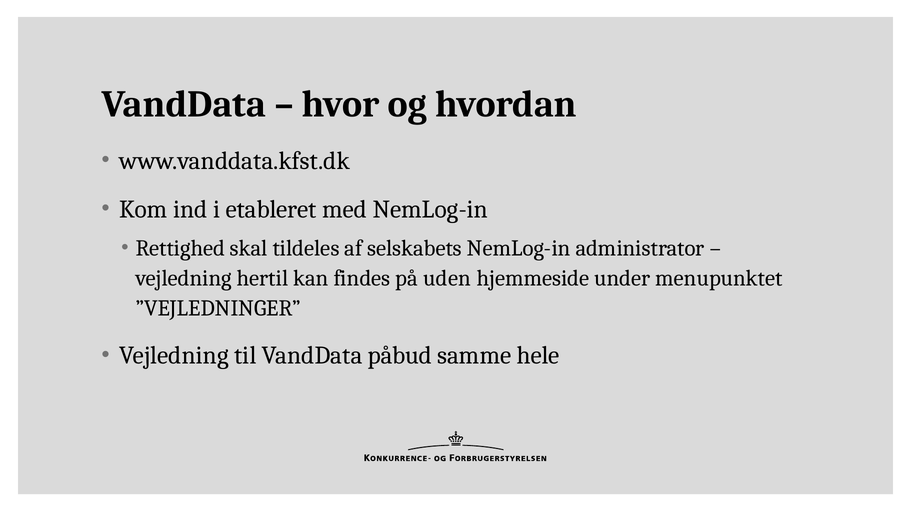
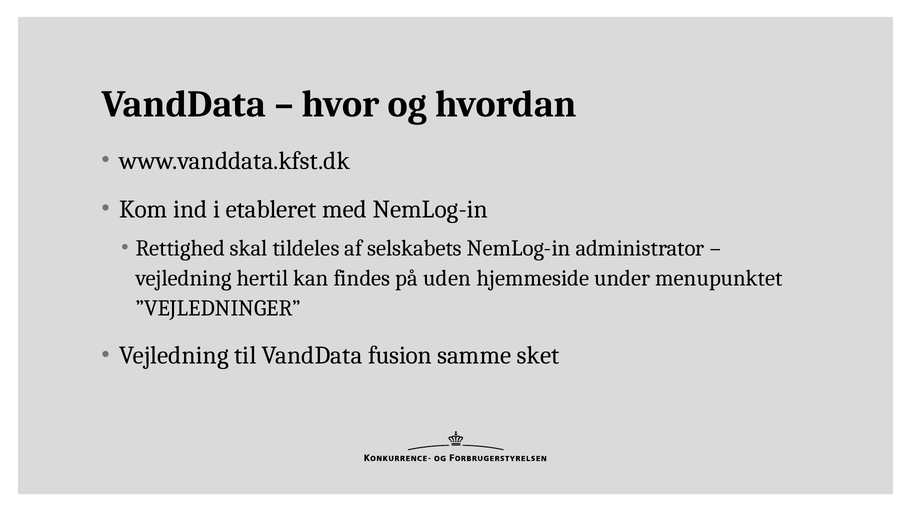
påbud: påbud -> fusion (400, 356)
hele: hele -> sket (538, 356)
